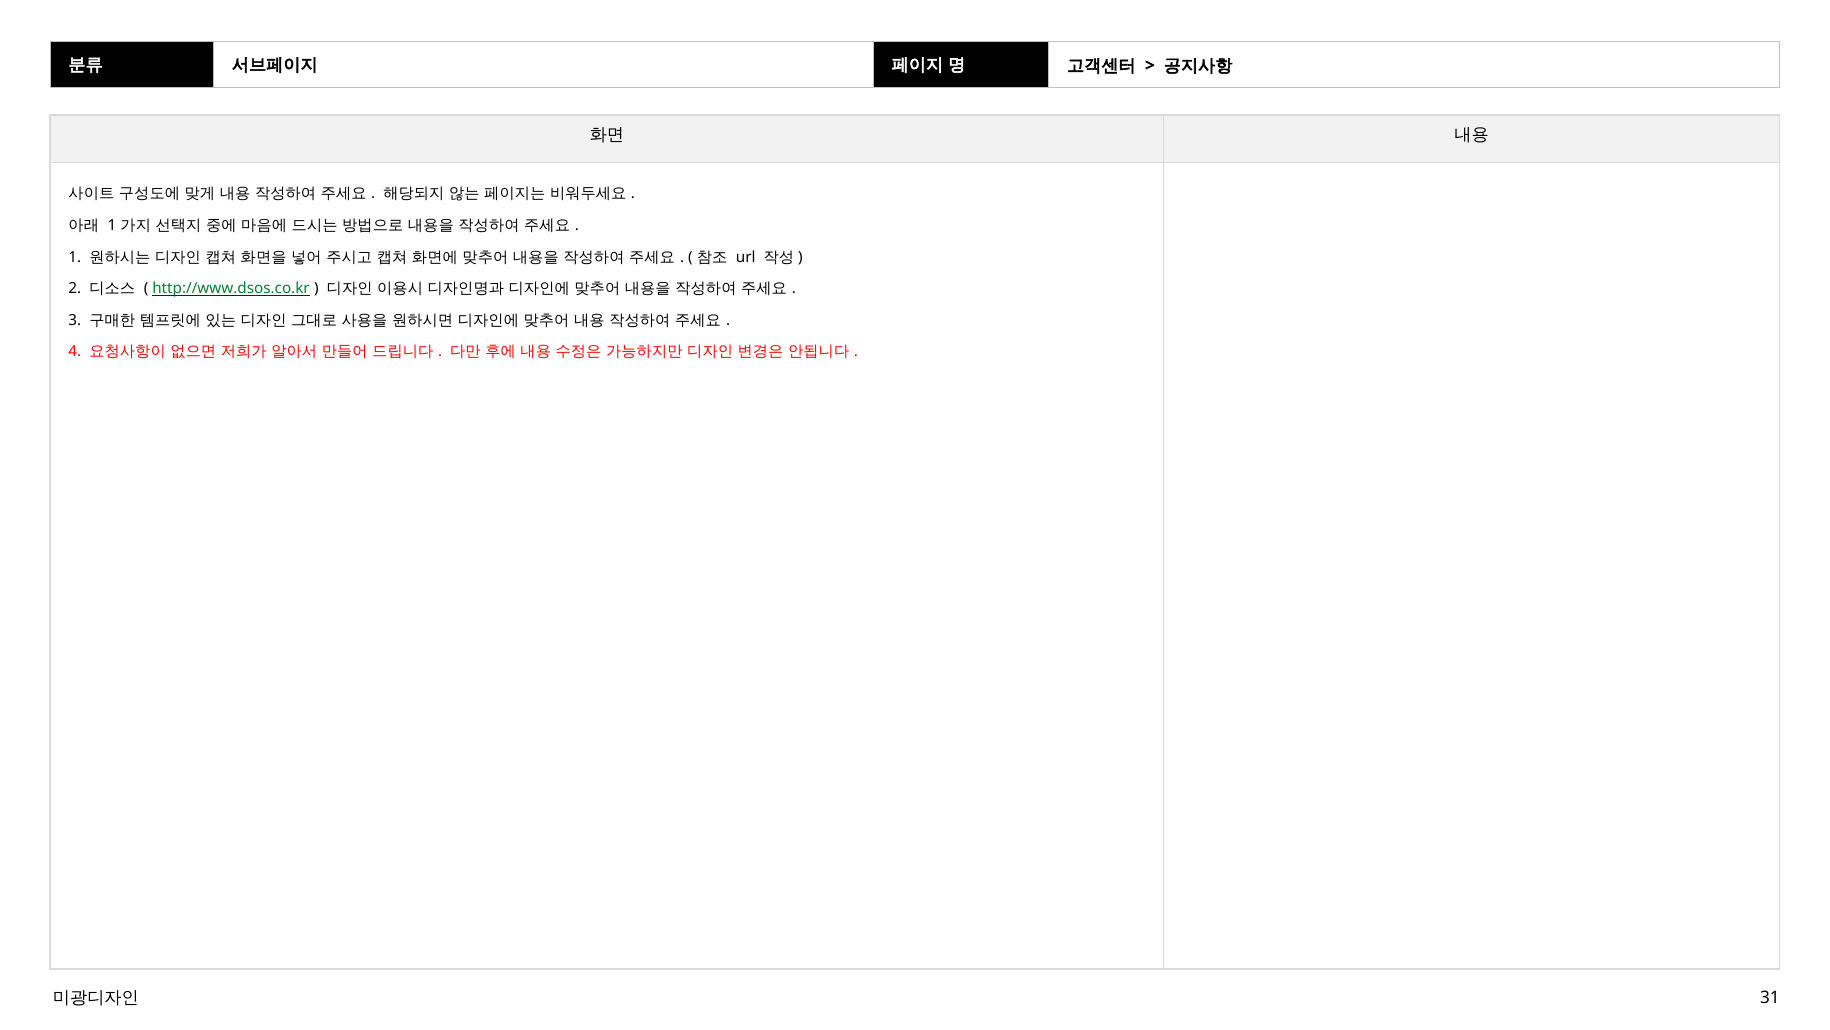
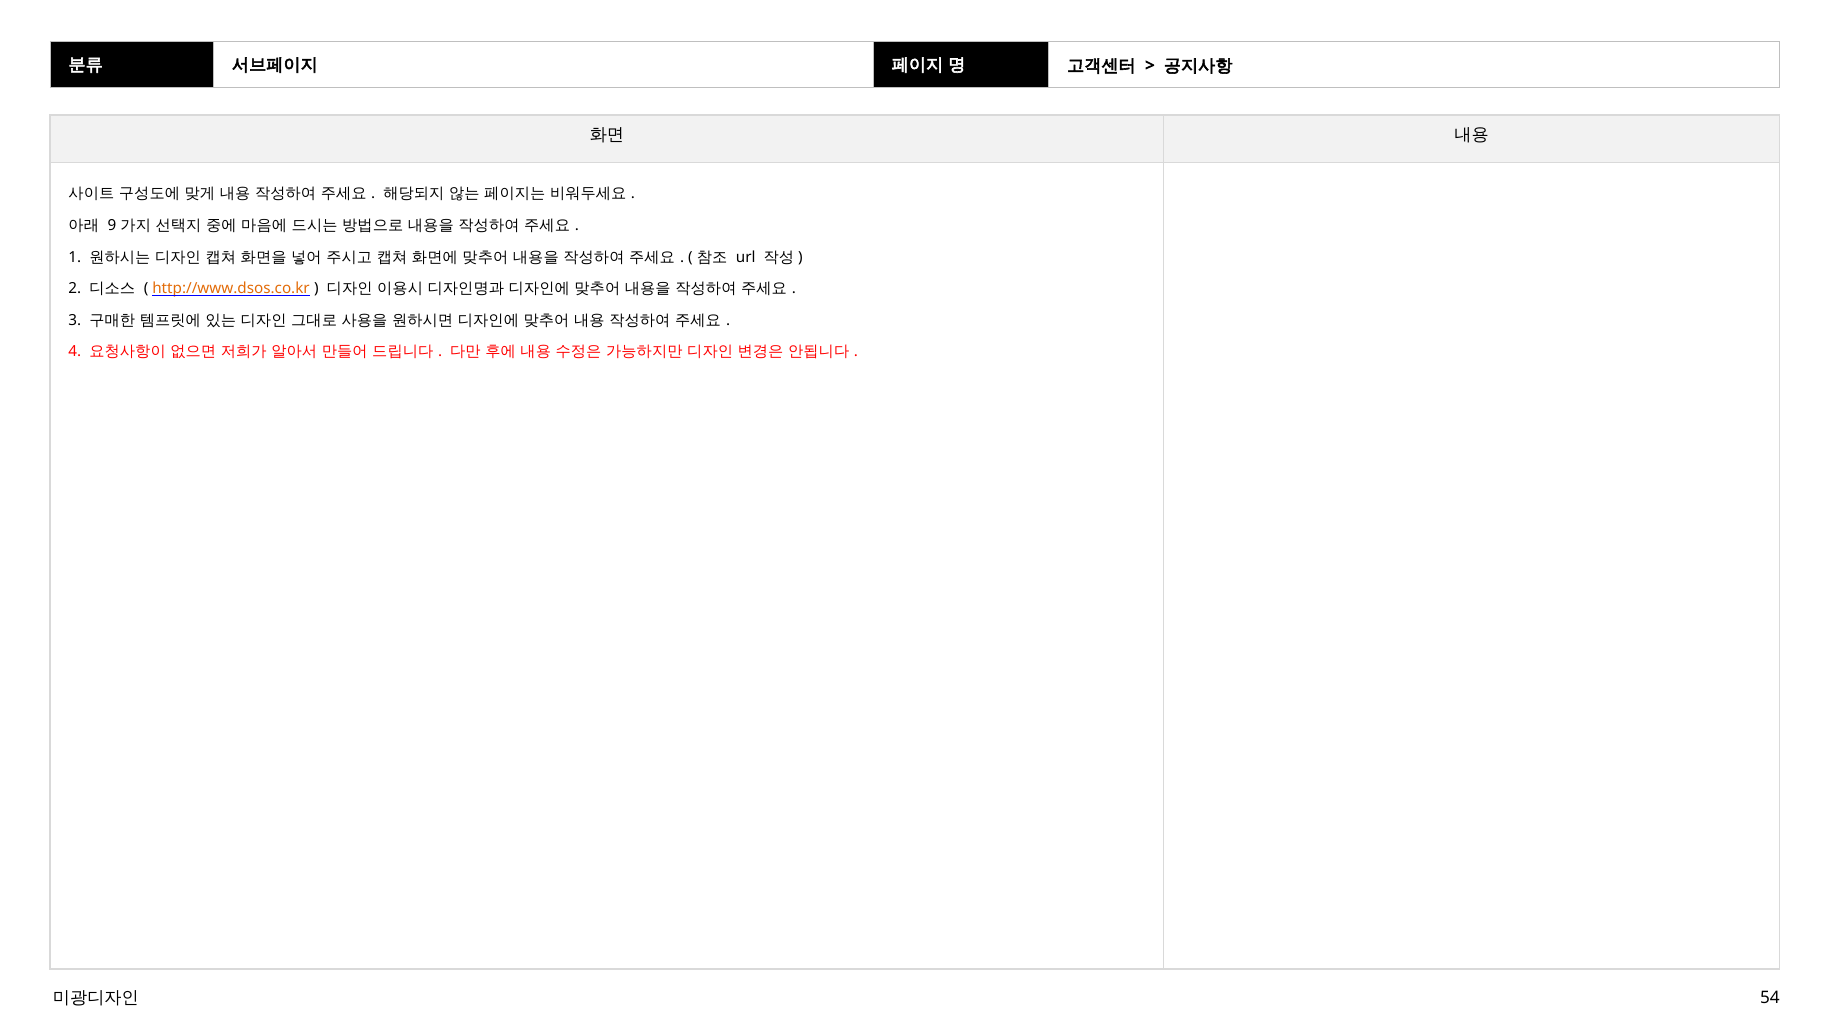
1: 1 -> 9 (112, 225)
http://www.dsos.co.kr colour: green -> orange (231, 289)
31: 31 -> 54 (1770, 998)
